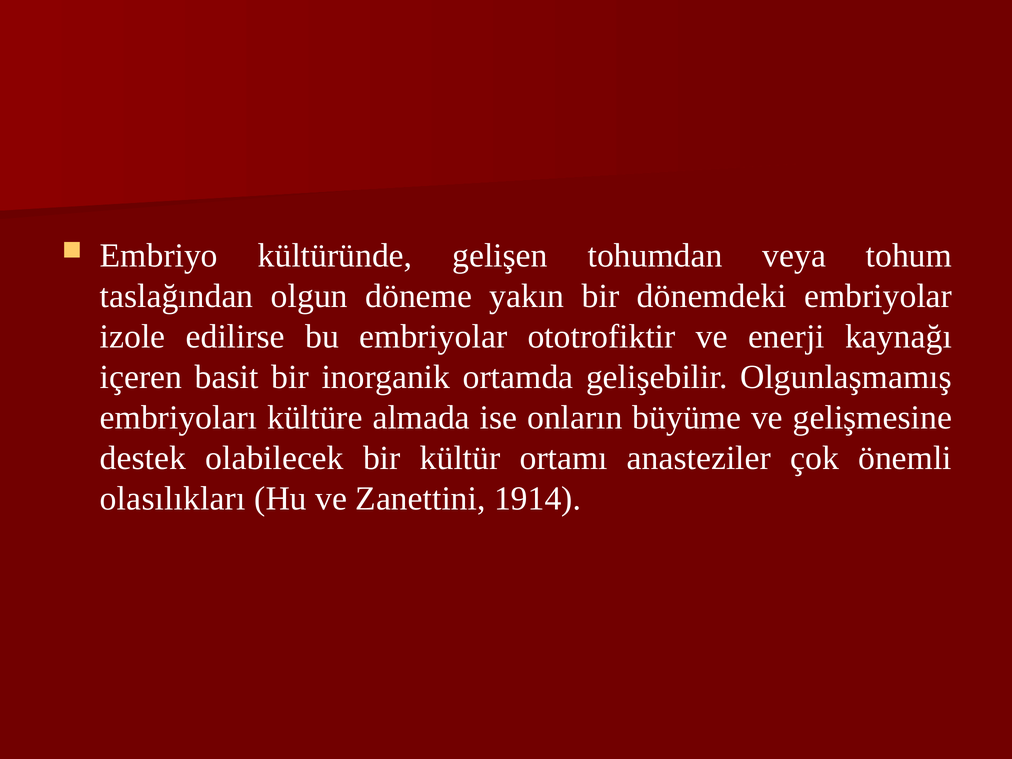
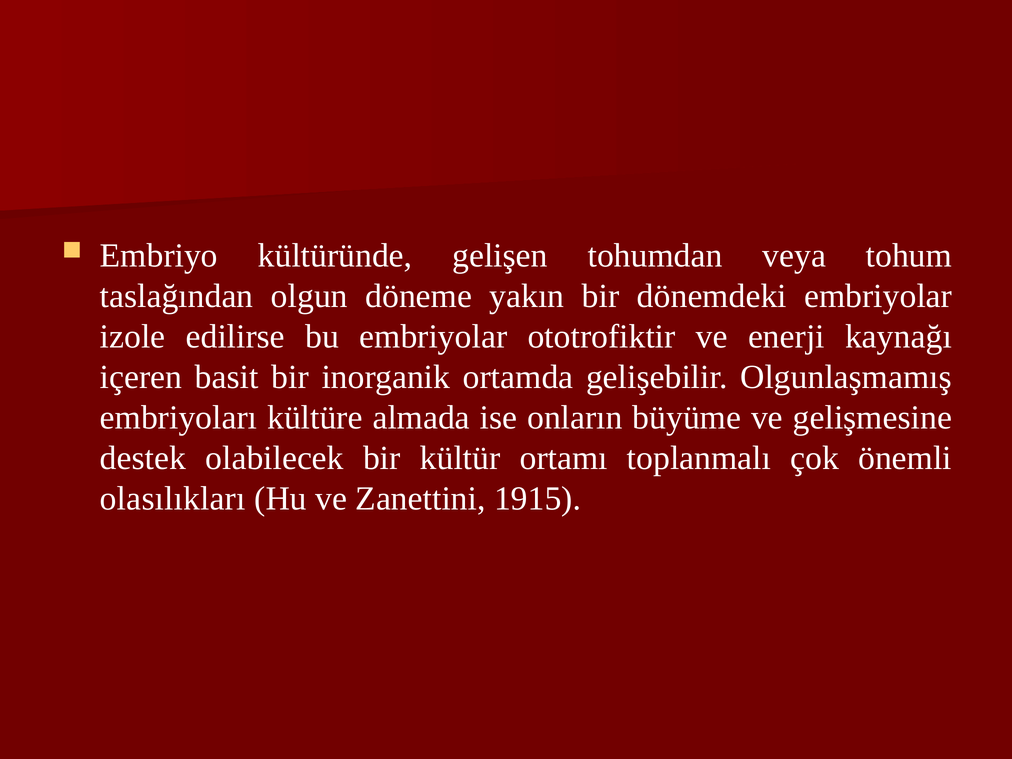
anasteziler: anasteziler -> toplanmalı (699, 458)
1914: 1914 -> 1915 (538, 499)
